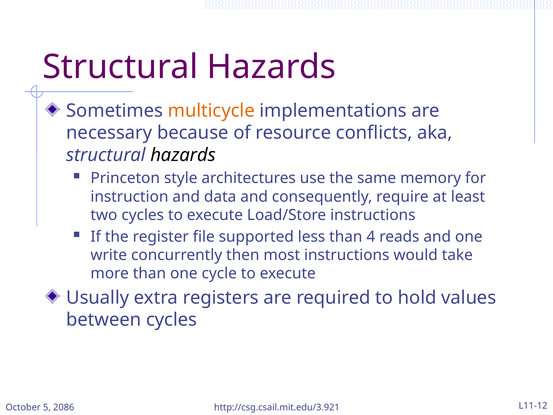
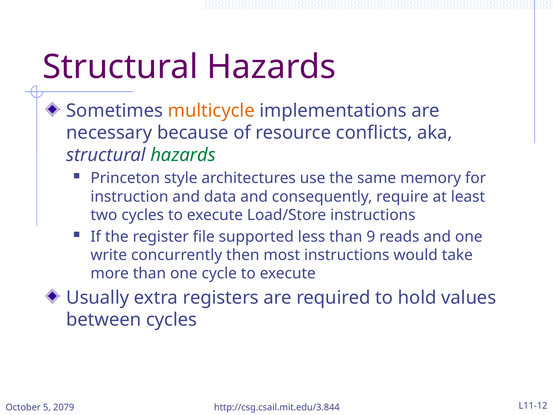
hazards colour: black -> green (183, 155)
4: 4 -> 9 (371, 236)
2086: 2086 -> 2079 (64, 407)
http://csg.csail.mit.edu/3.921: http://csg.csail.mit.edu/3.921 -> http://csg.csail.mit.edu/3.844 (277, 407)
